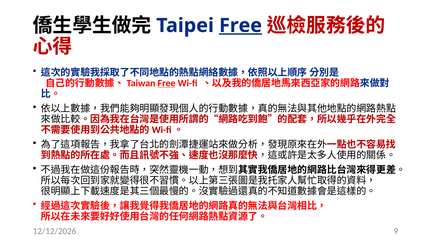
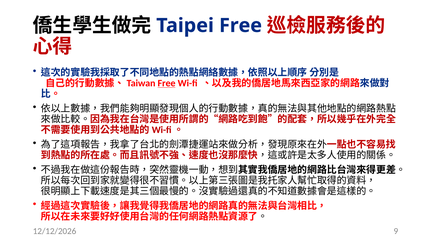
Free underline: present -> none (241, 26)
